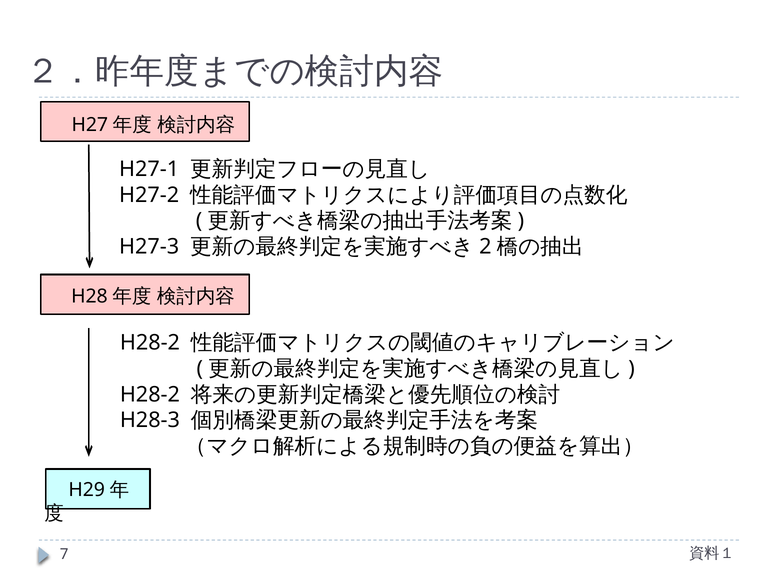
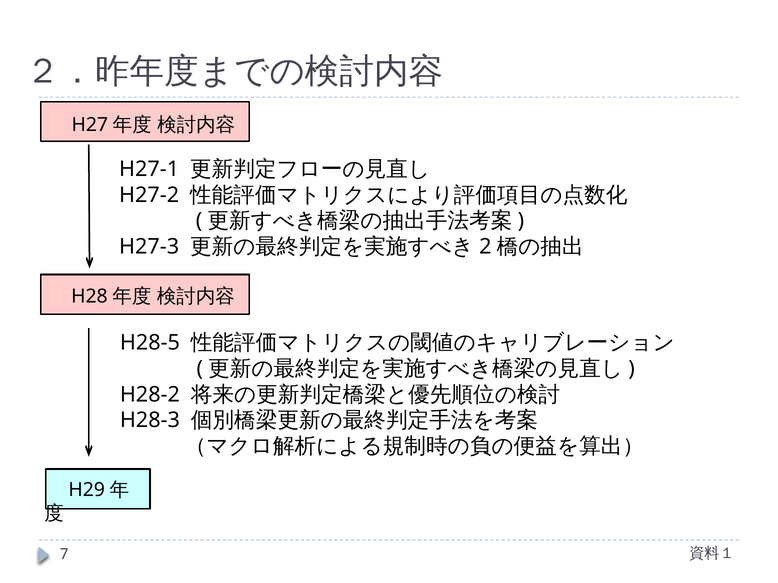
H28-2: H28-2 -> H28-5 (150, 343)
